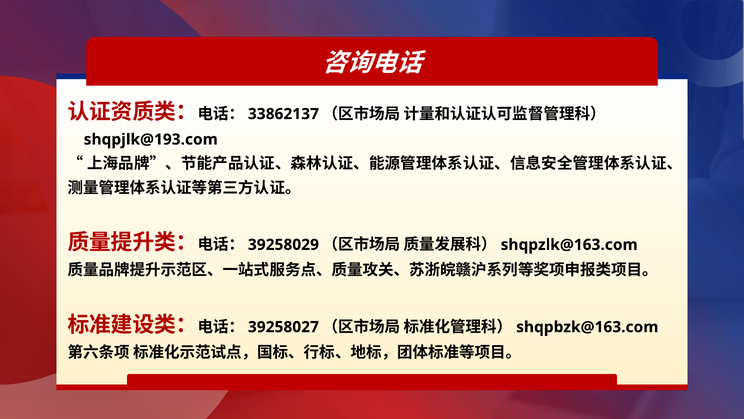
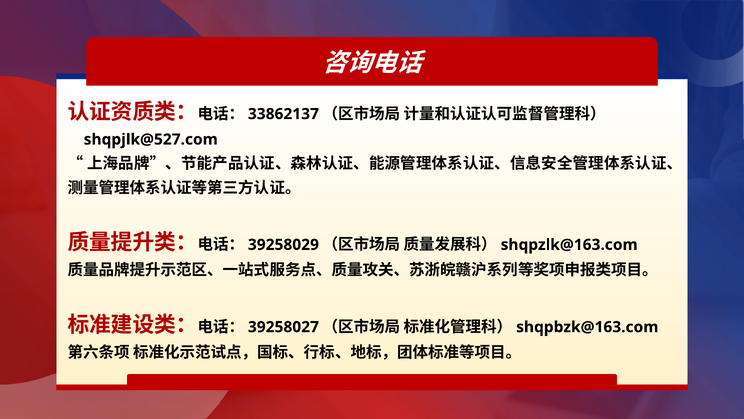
shqpjlk@193.com: shqpjlk@193.com -> shqpjlk@527.com (151, 139)
